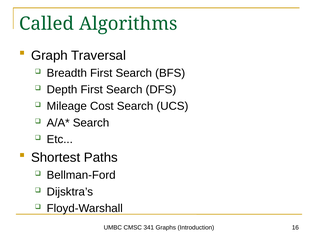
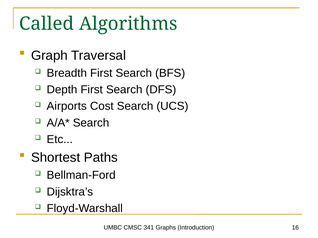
Mileage: Mileage -> Airports (67, 106)
